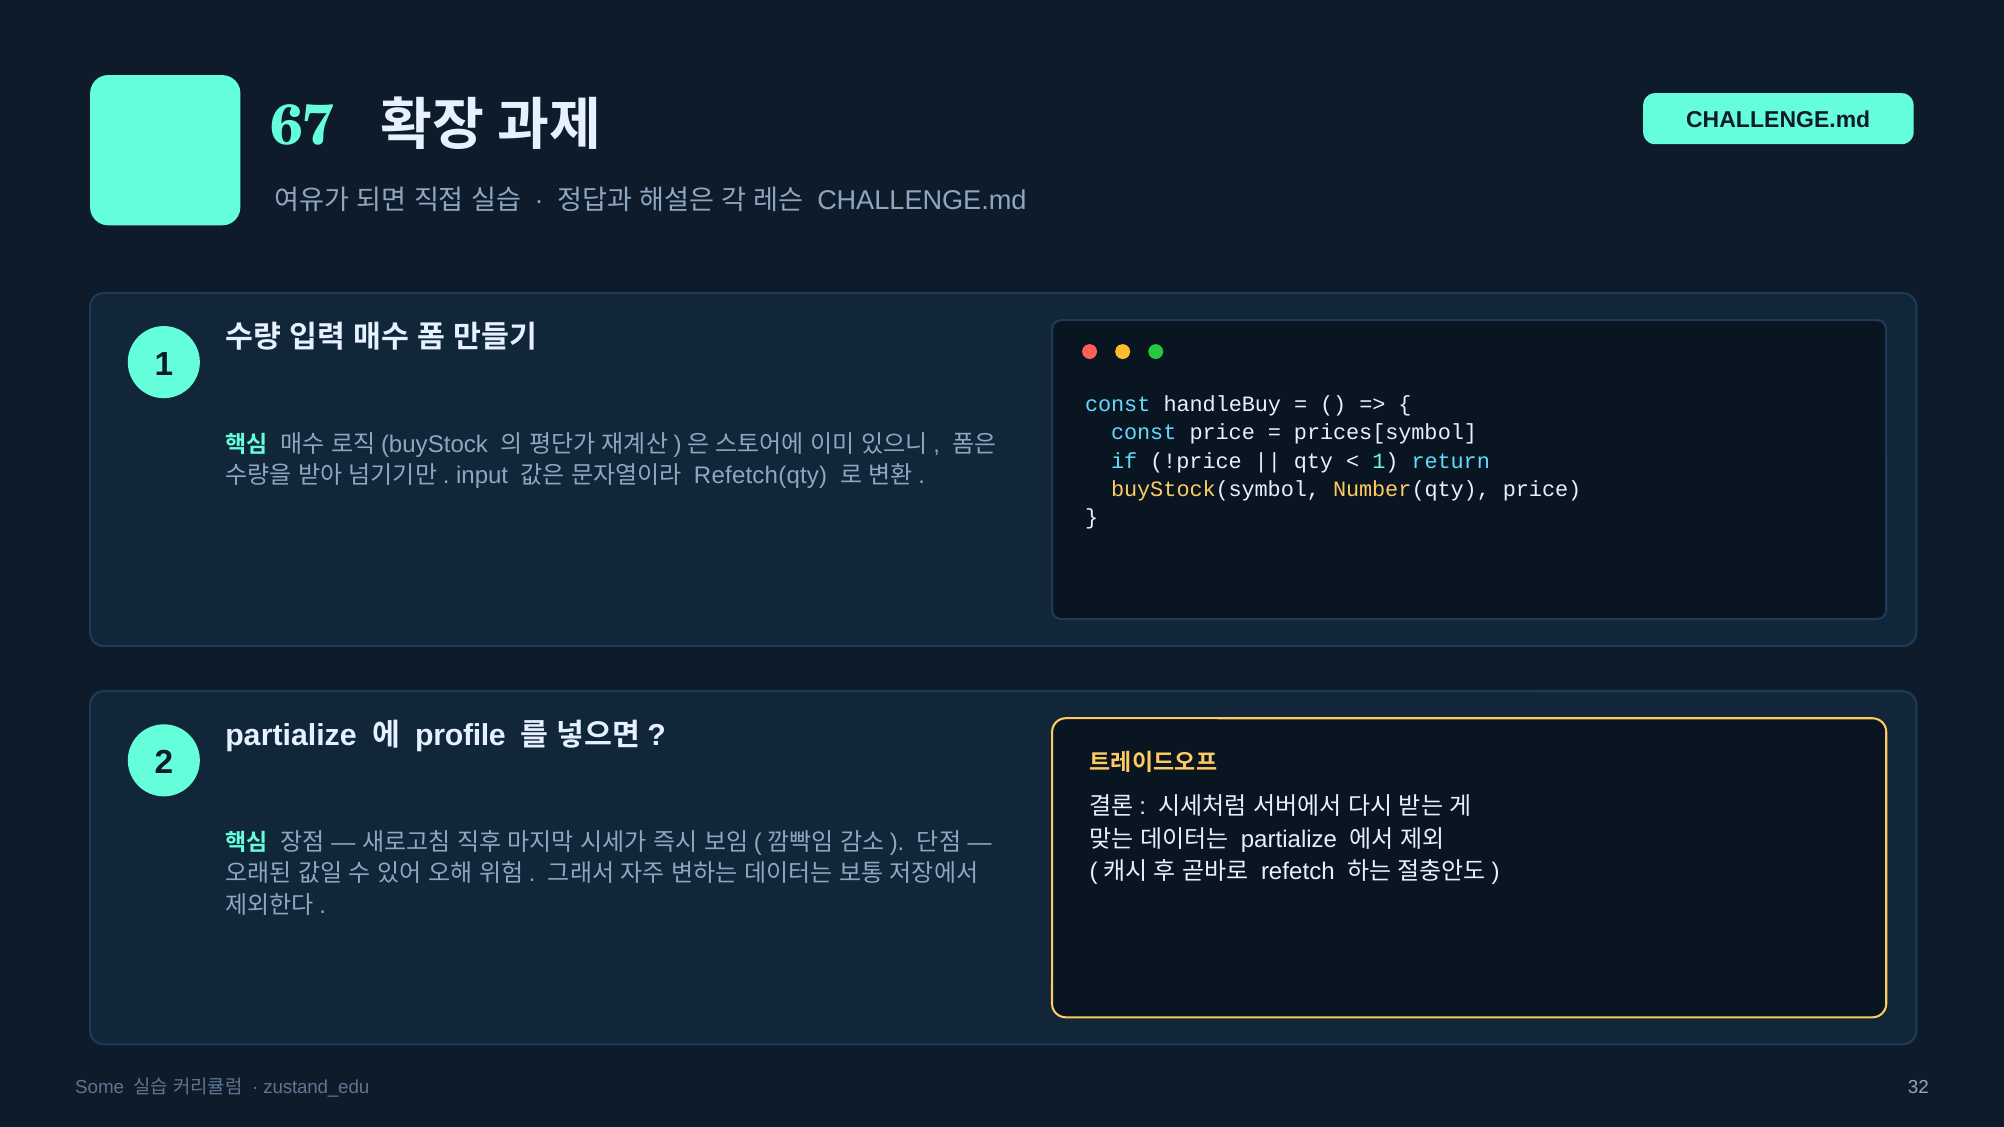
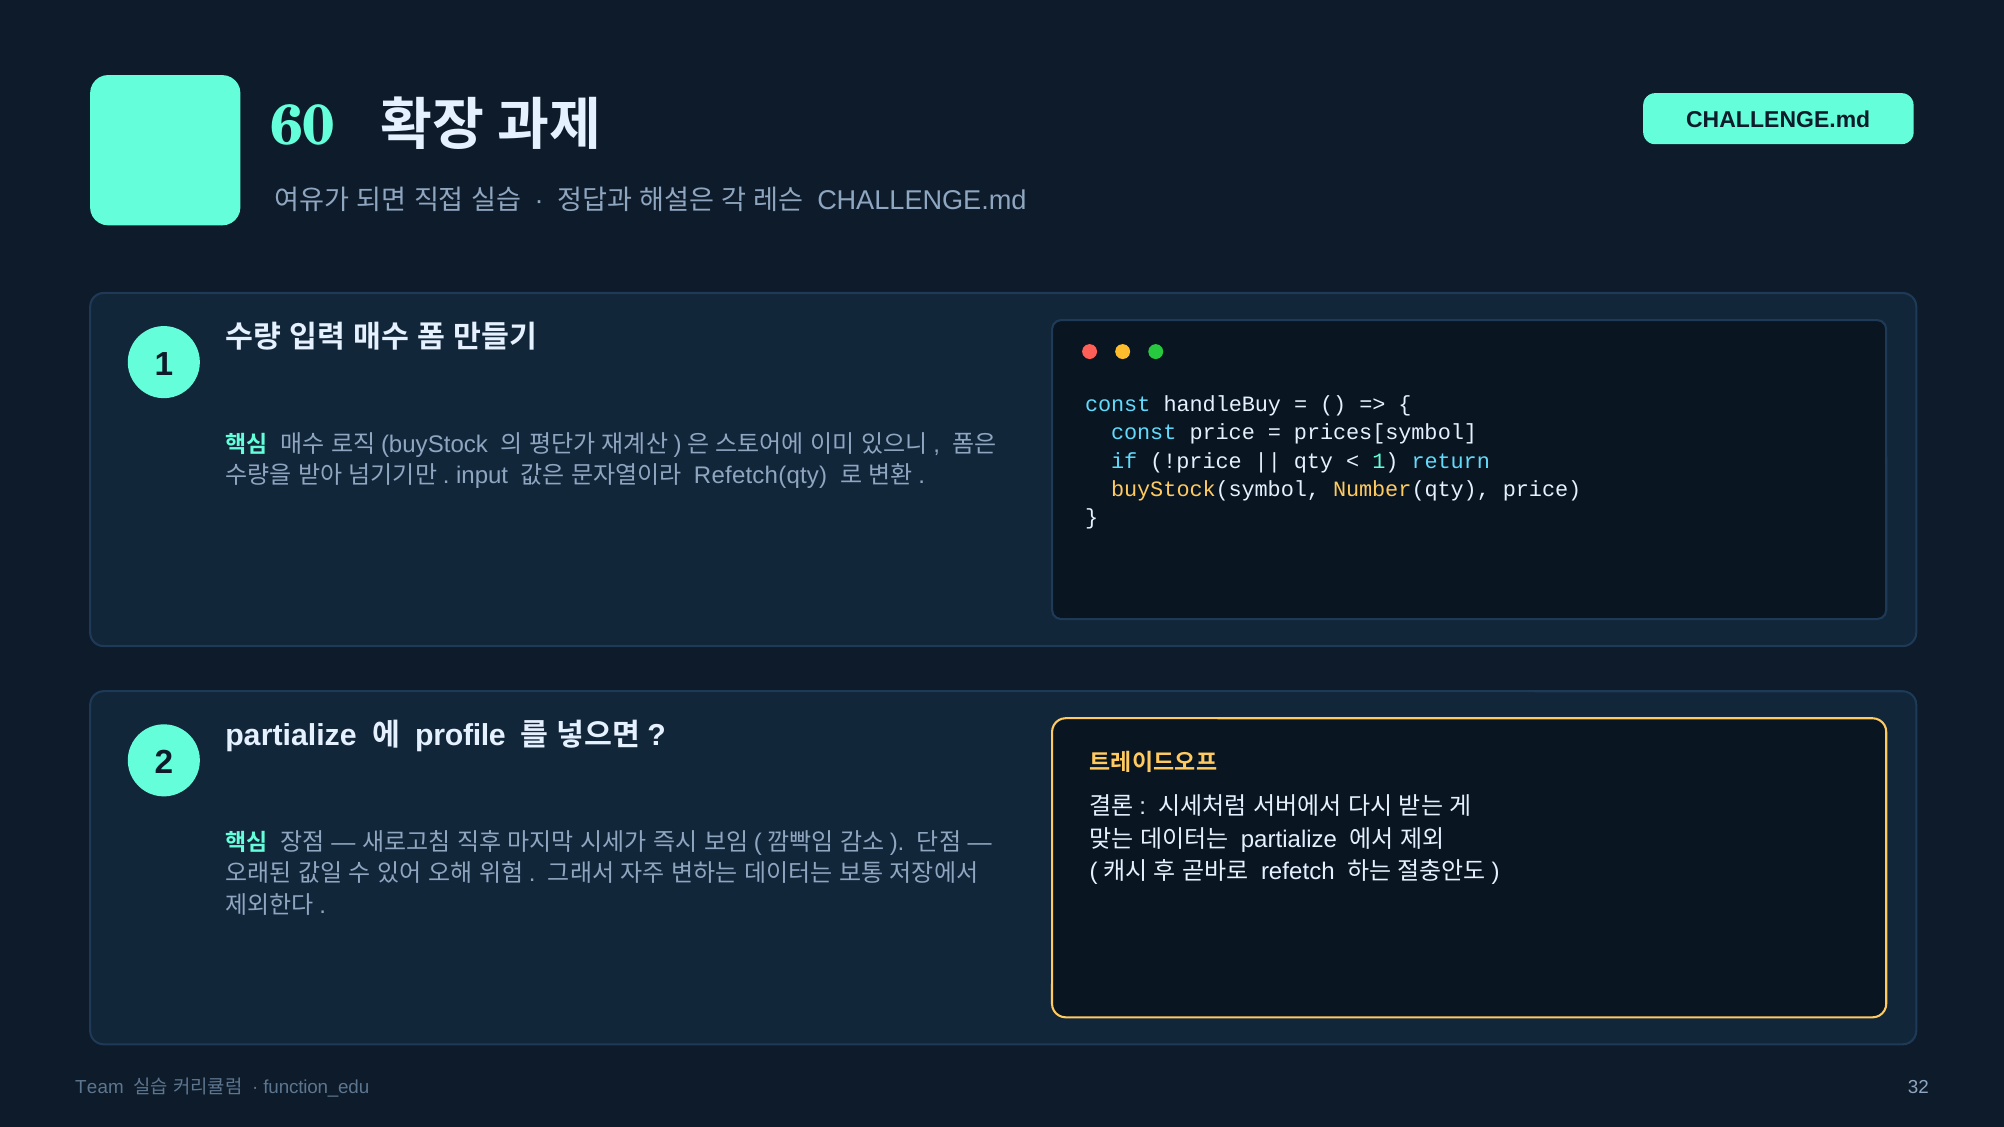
67: 67 -> 60 (303, 126)
Some: Some -> Team (100, 1088)
zustand_edu: zustand_edu -> function_edu (316, 1088)
